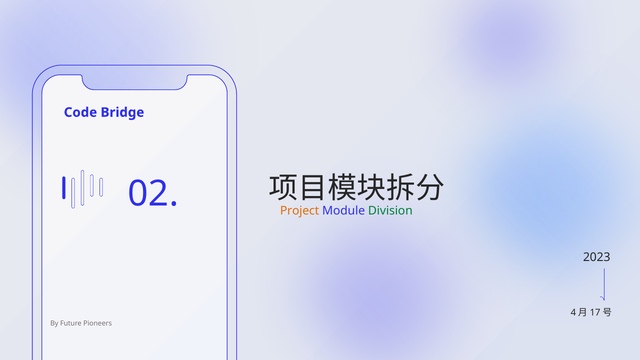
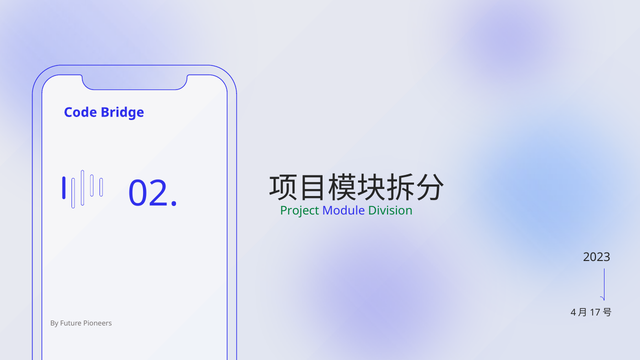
Project colour: orange -> green (300, 211)
